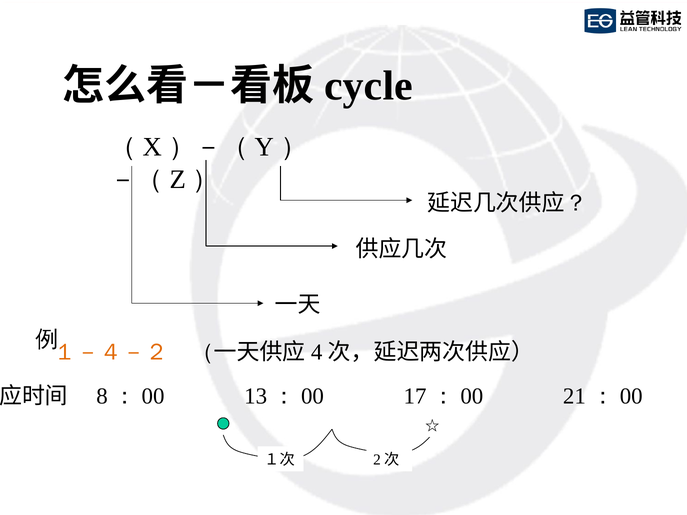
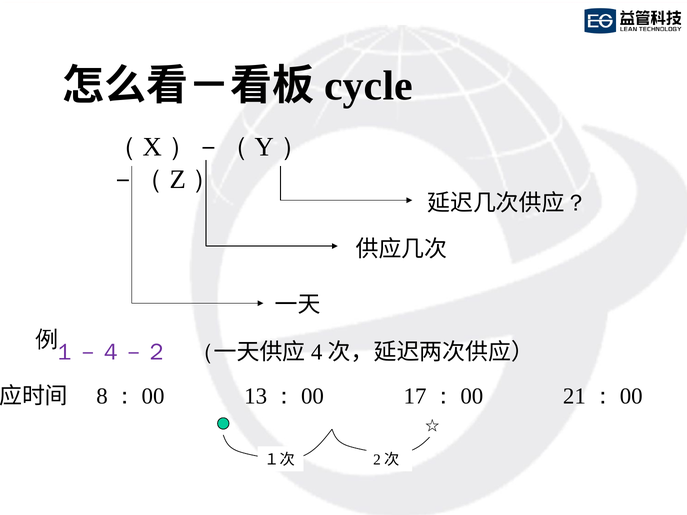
１－４－２ colour: orange -> purple (111, 352)
